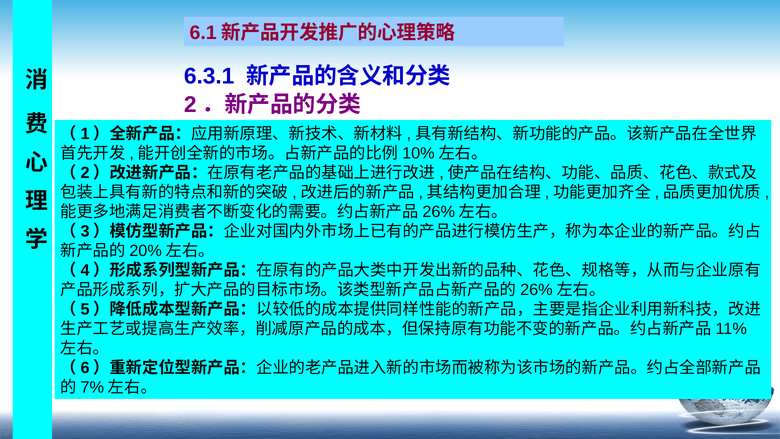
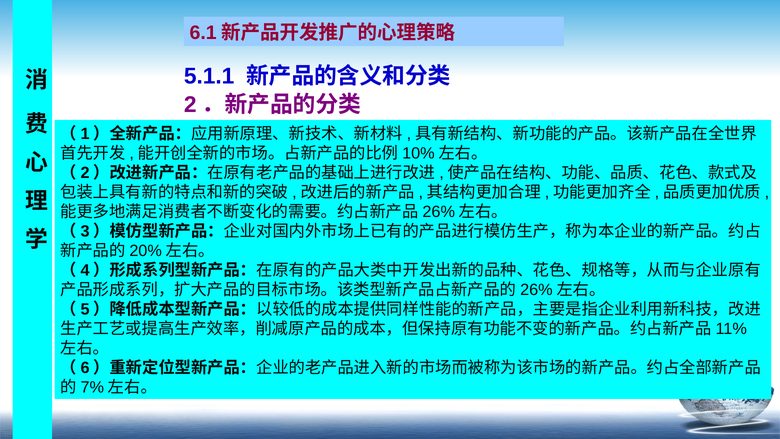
6.3.1: 6.3.1 -> 5.1.1 (209, 76)
